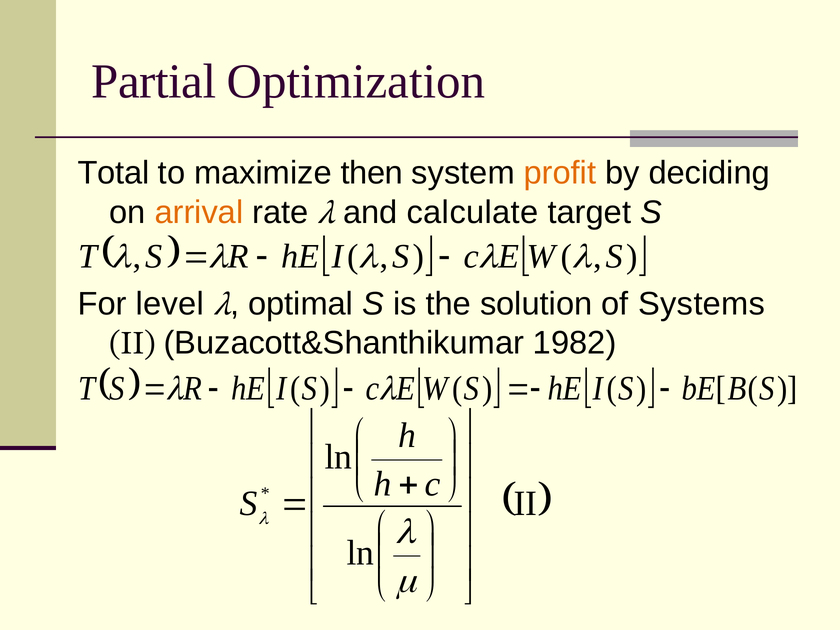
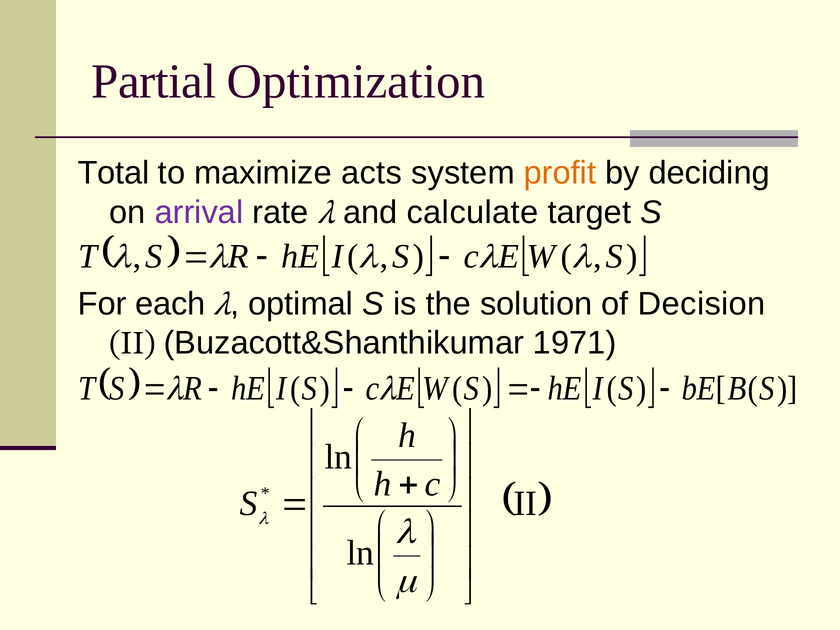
then: then -> acts (372, 173)
arrival colour: orange -> purple (199, 212)
level: level -> each (170, 304)
Systems: Systems -> Decision (702, 304)
1982: 1982 -> 1971 (575, 343)
